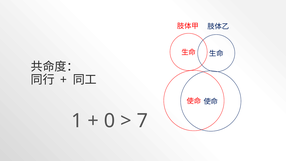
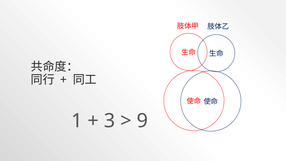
0: 0 -> 3 (110, 121)
7: 7 -> 9 (142, 121)
